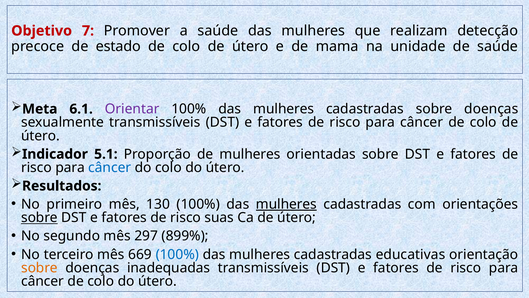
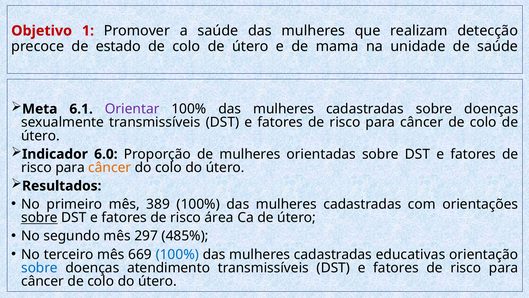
7: 7 -> 1 (88, 31)
5.1: 5.1 -> 6.0 (106, 154)
câncer colour: blue -> orange (110, 167)
130: 130 -> 389 (158, 204)
mulheres underline: present -> none (286, 204)
suas: suas -> área (219, 217)
899%: 899% -> 485% (185, 236)
sobre colour: orange -> blue (39, 267)
inadequadas: inadequadas -> atendimento (169, 267)
